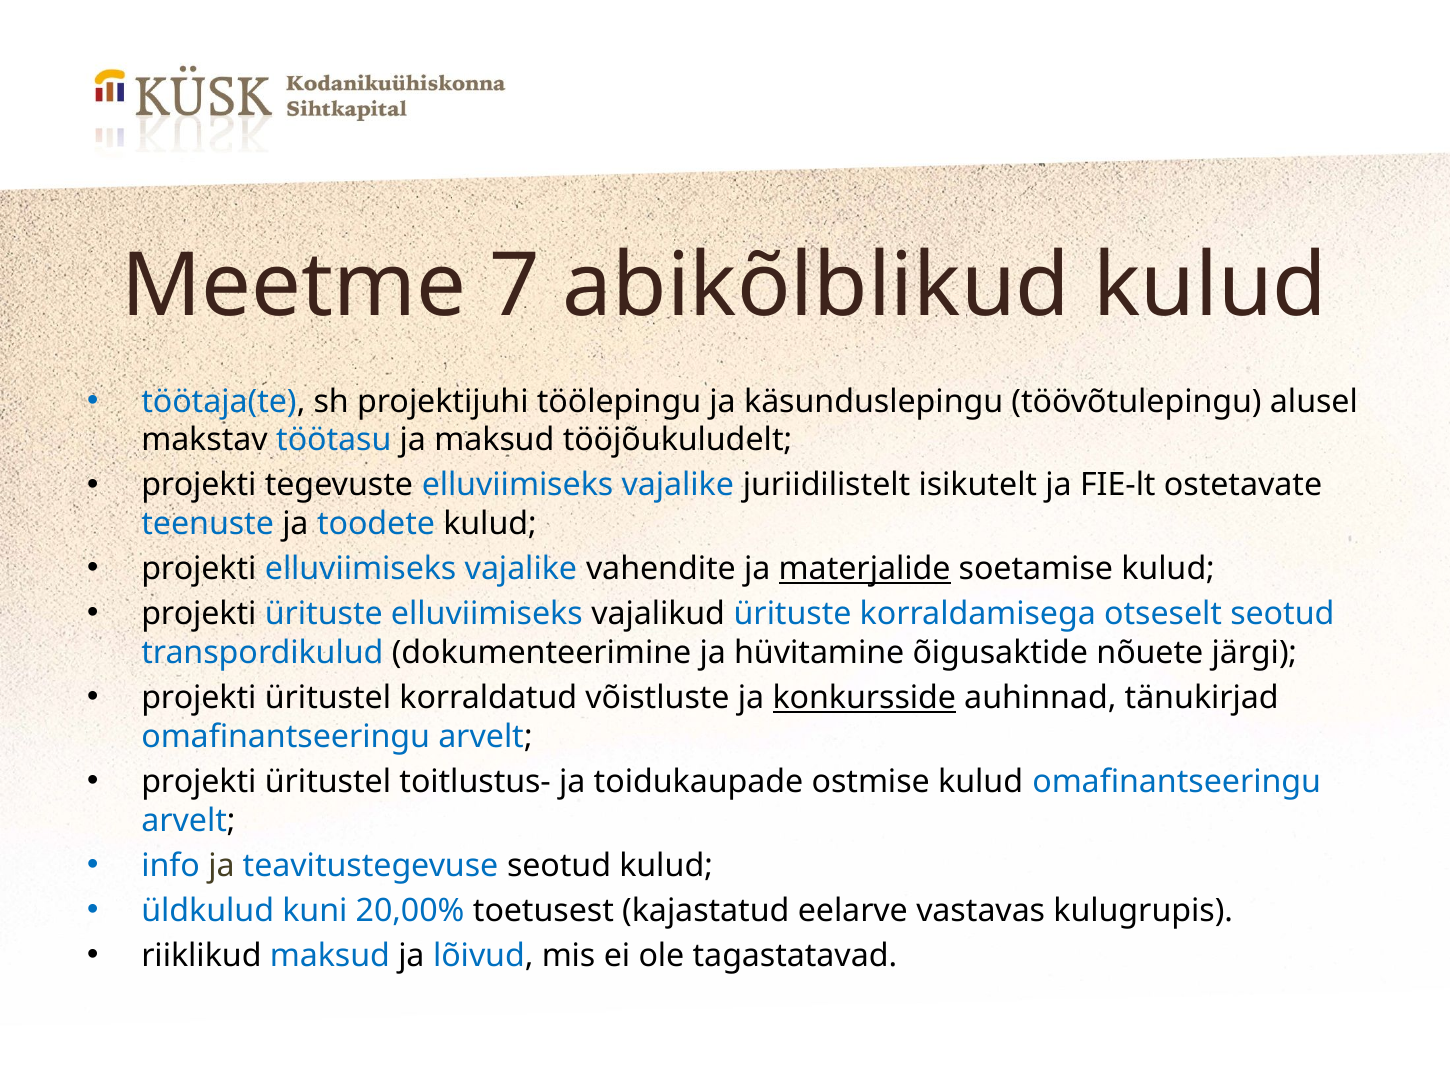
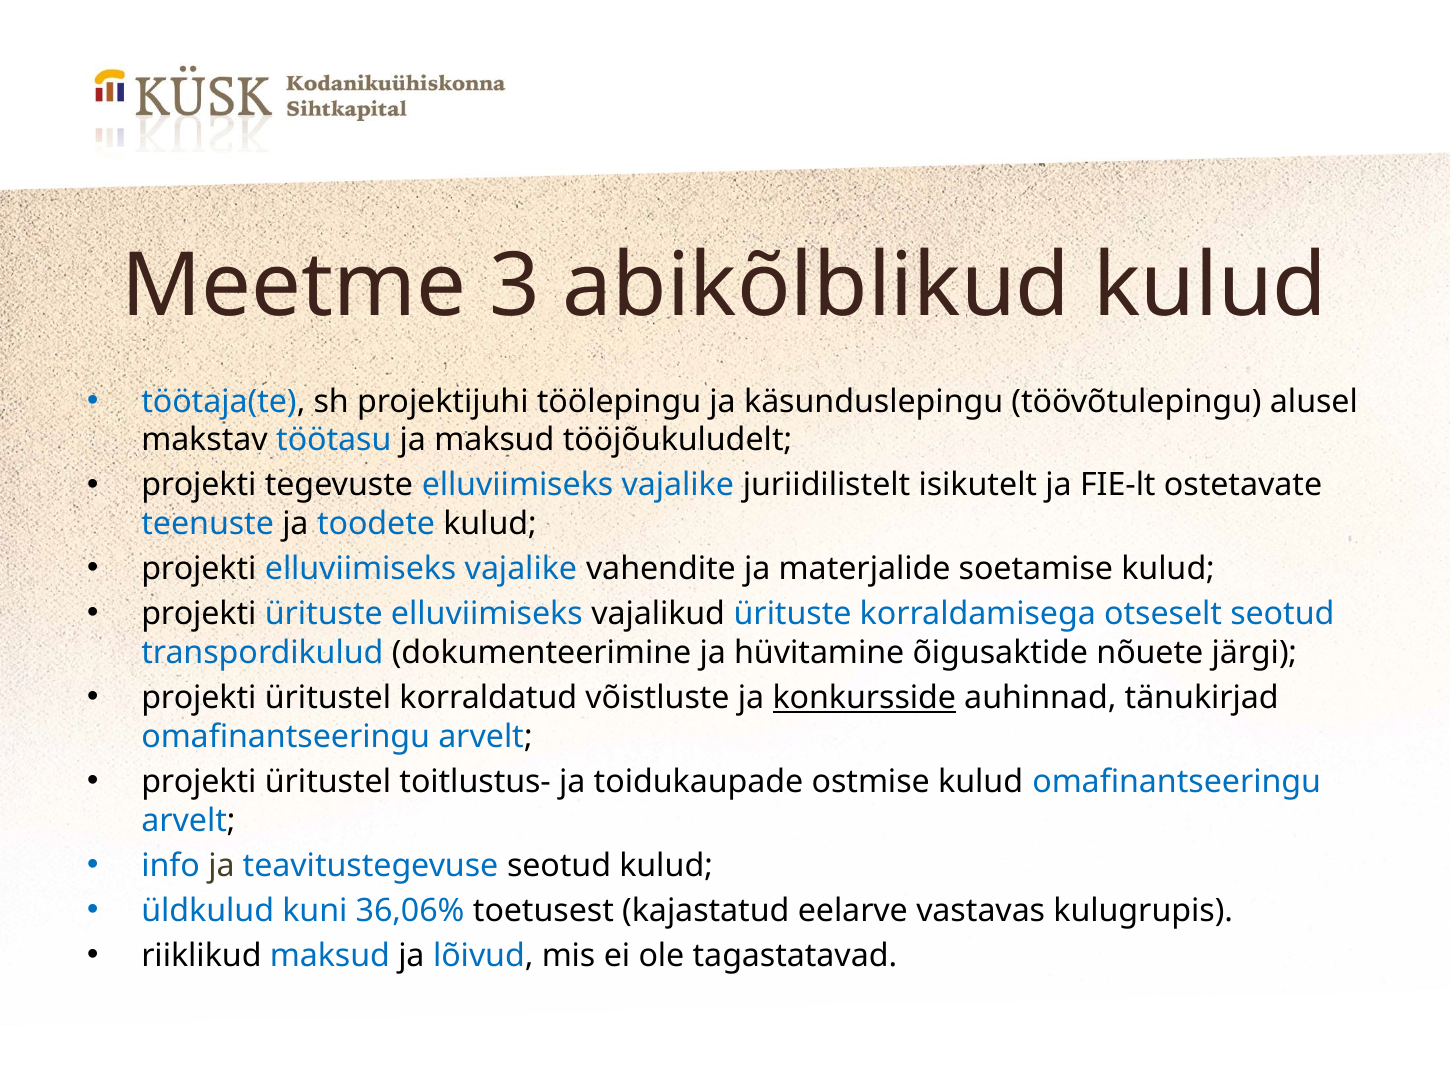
7: 7 -> 3 (514, 287)
materjalide underline: present -> none (865, 569)
20,00%: 20,00% -> 36,06% (410, 910)
